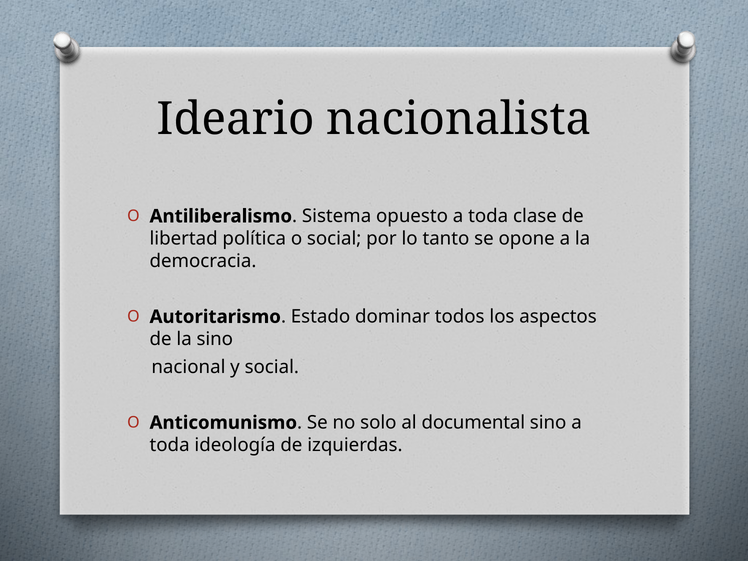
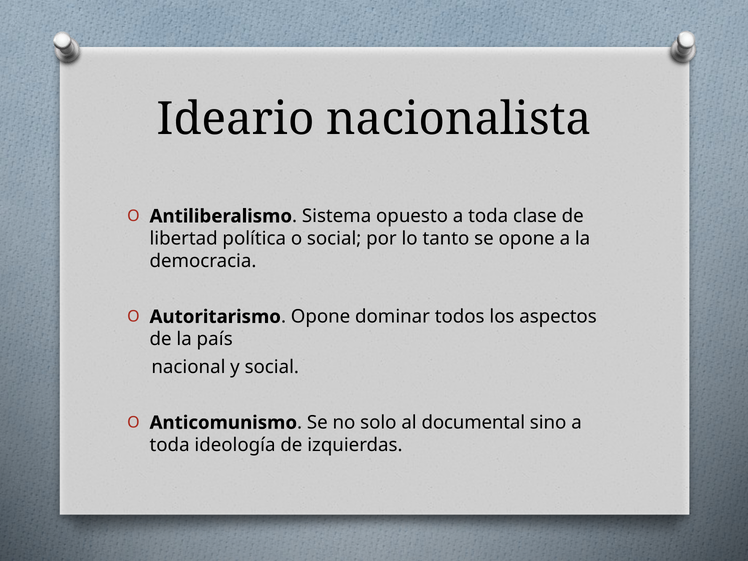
Estado: Estado -> Opone (321, 317)
la sino: sino -> país (215, 339)
